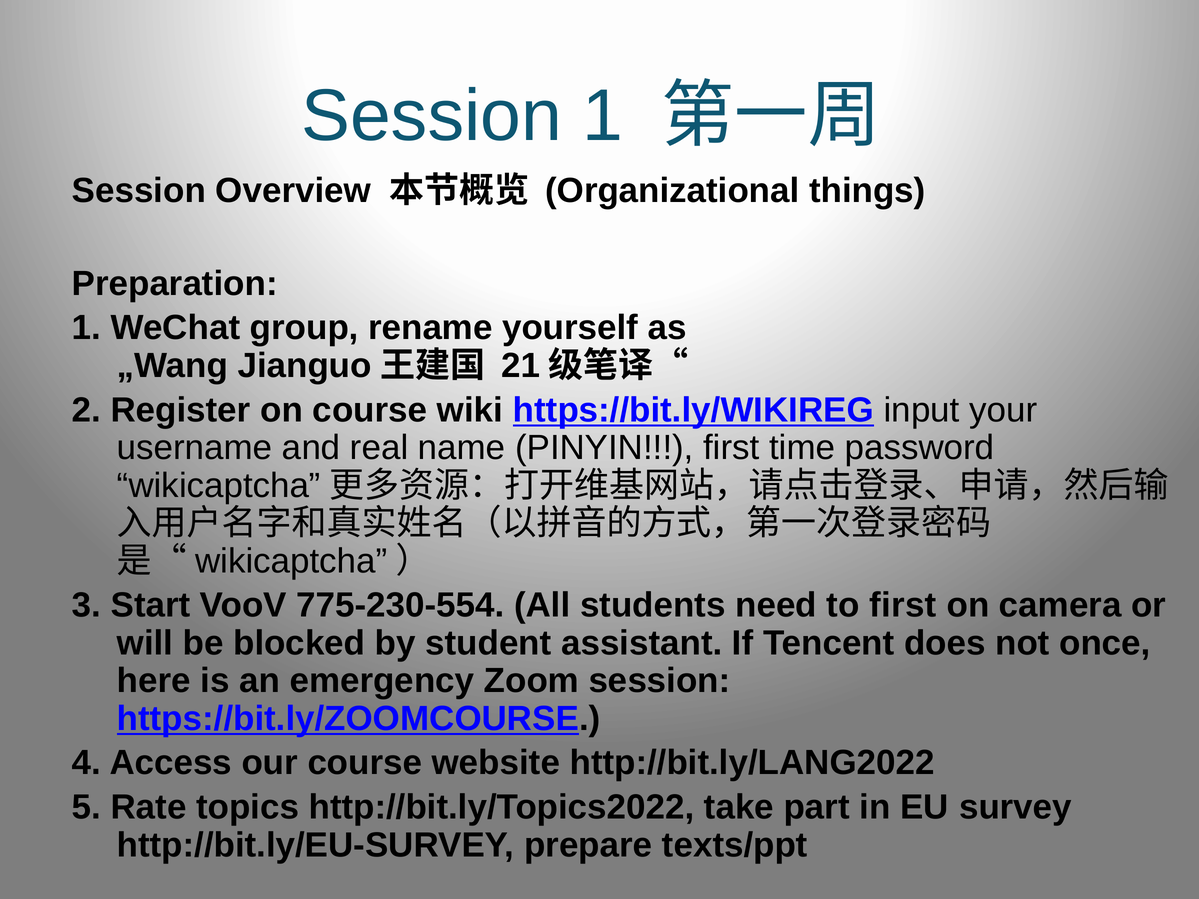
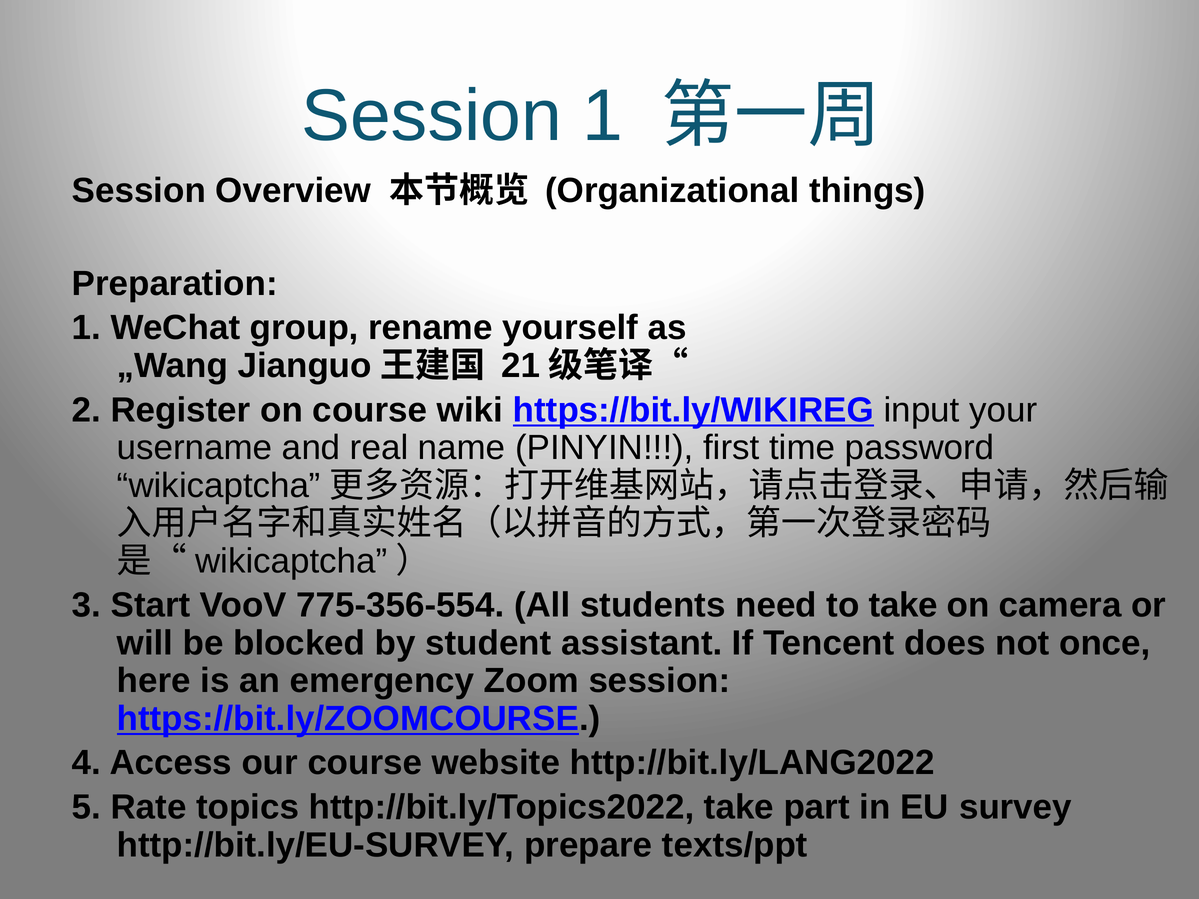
775-230-554: 775-230-554 -> 775-356-554 (400, 606)
to first: first -> take (903, 606)
